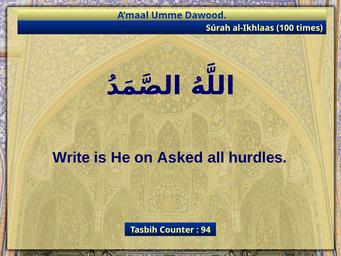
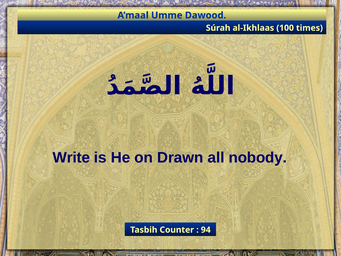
Asked: Asked -> Drawn (180, 158)
hurdles: hurdles -> nobody (258, 158)
